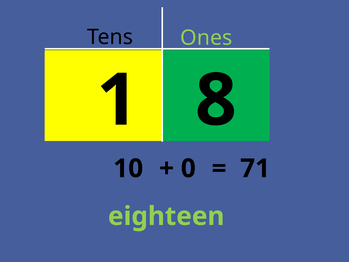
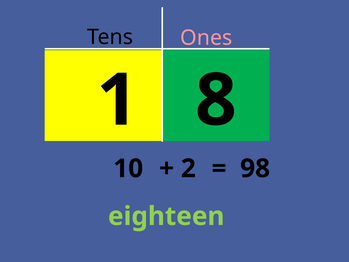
Ones colour: light green -> pink (206, 38)
0: 0 -> 2 (188, 168)
71: 71 -> 98 (255, 168)
